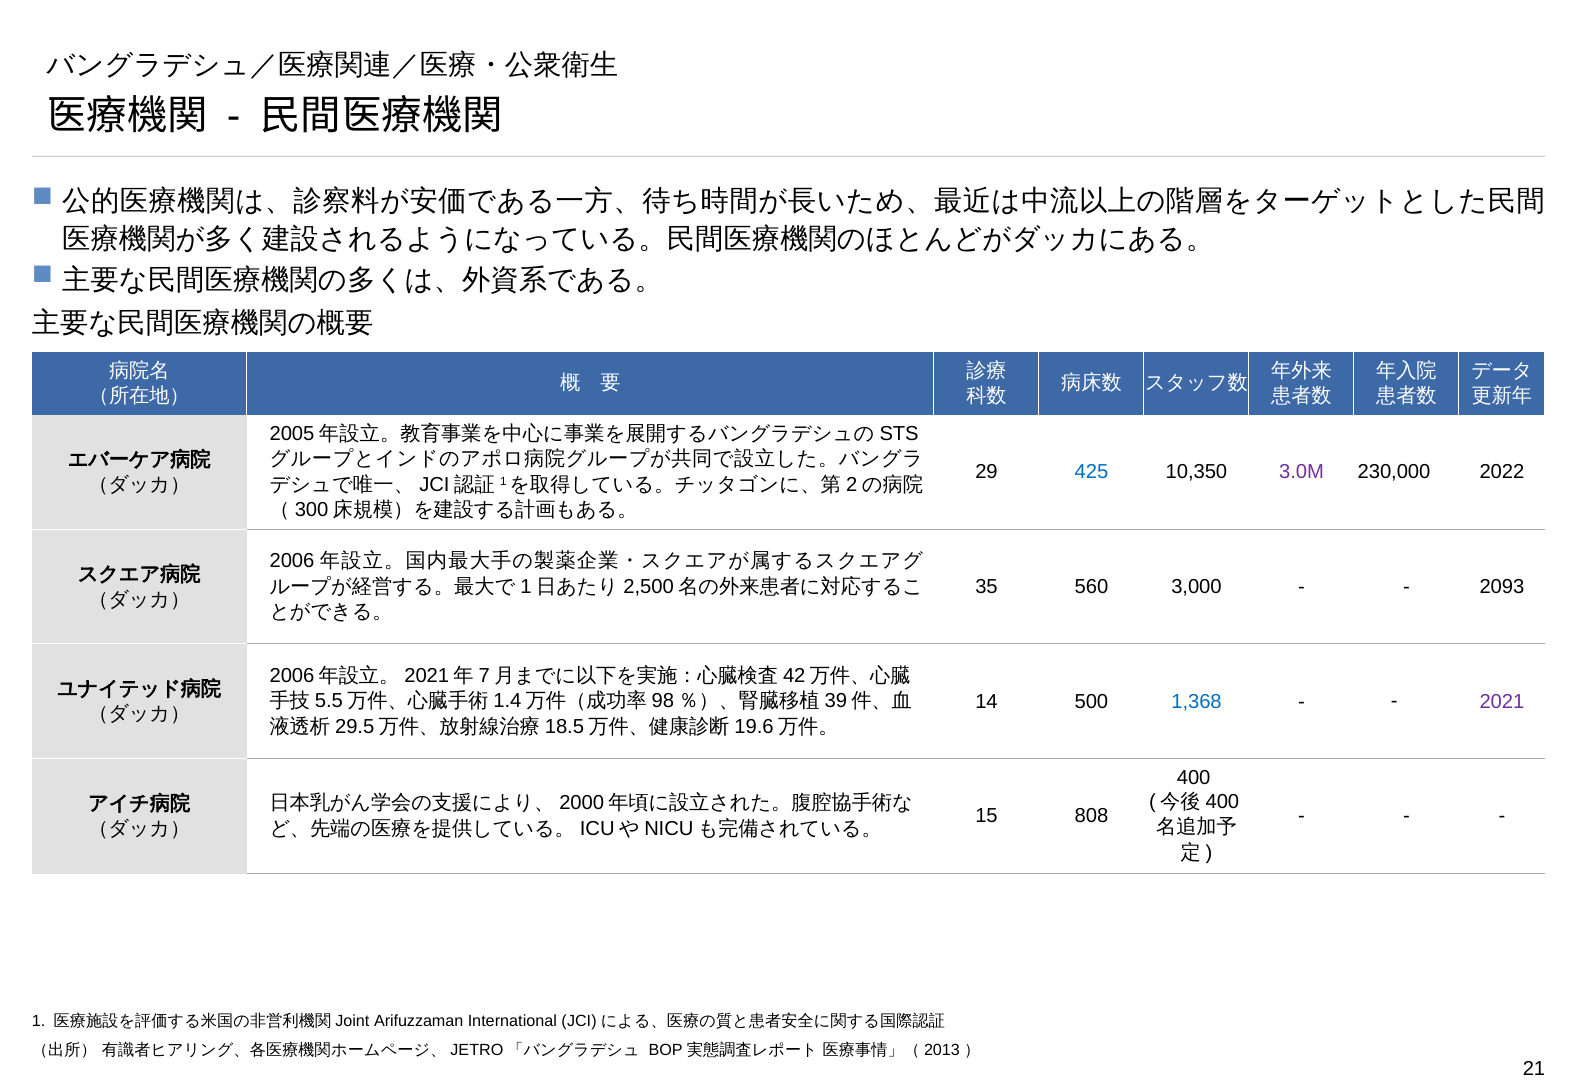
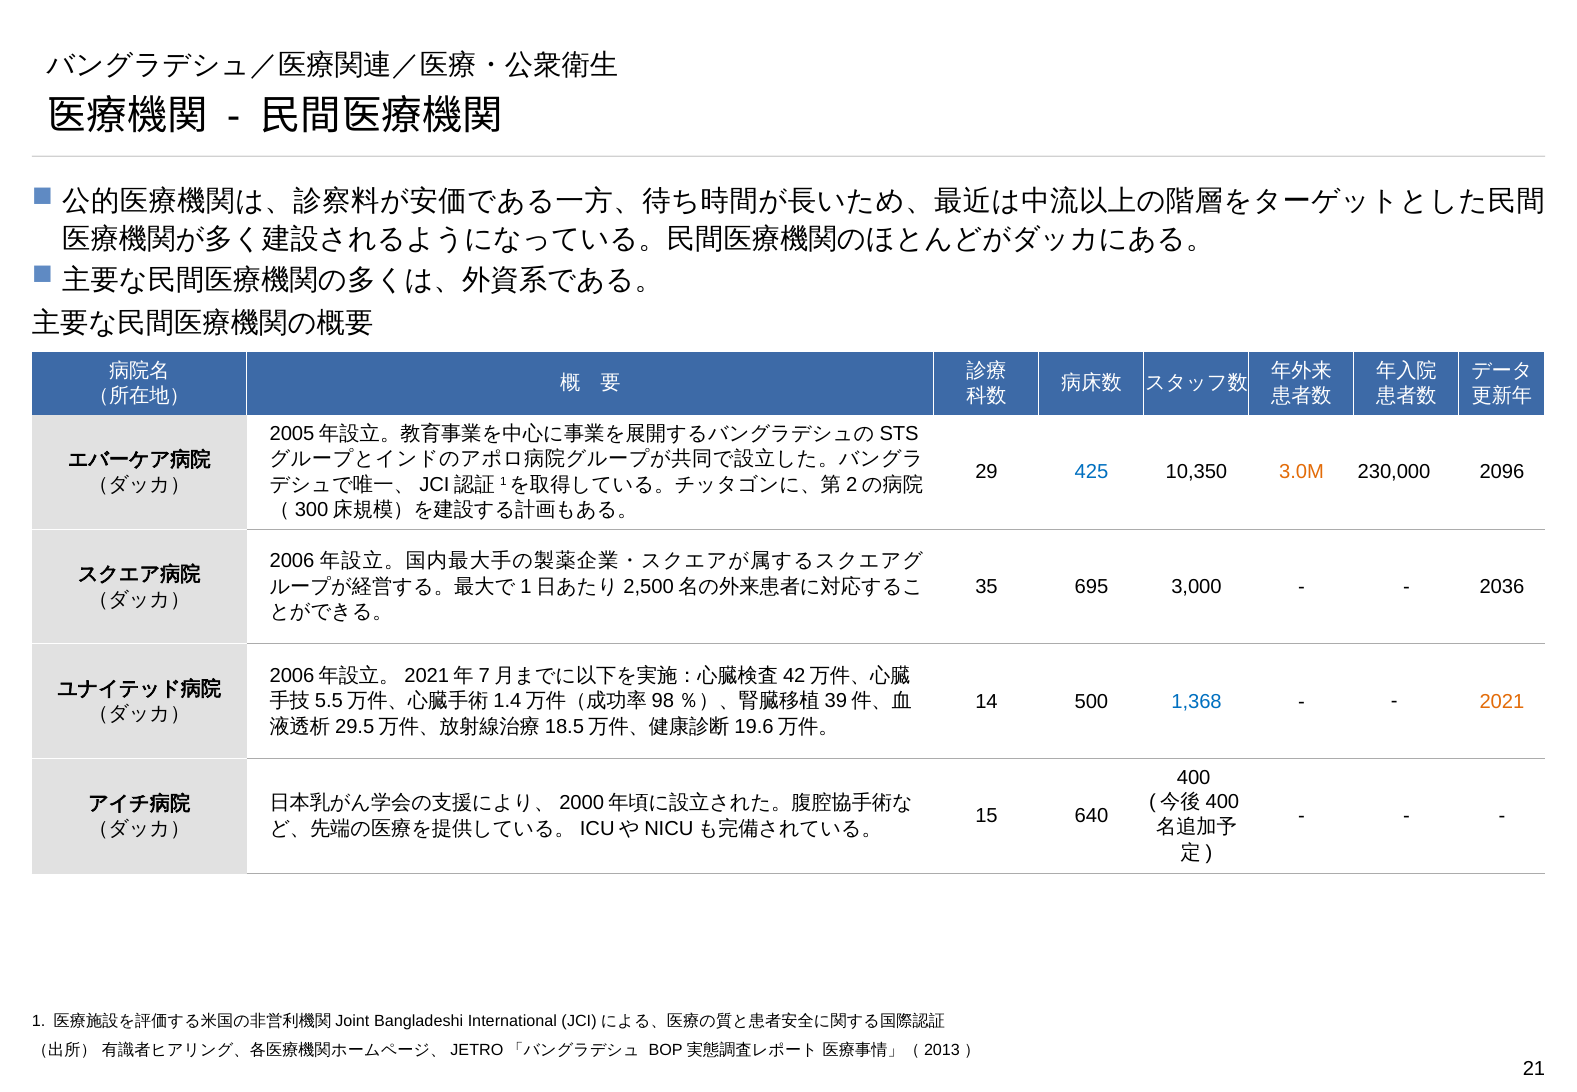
3.0M colour: purple -> orange (1302, 472)
2022: 2022 -> 2096 (1502, 472)
560: 560 -> 695 (1091, 587)
2093: 2093 -> 2036 (1502, 587)
2021 colour: purple -> orange (1502, 701)
808: 808 -> 640 (1091, 816)
Arifuzzaman: Arifuzzaman -> Bangladeshi (419, 1021)
